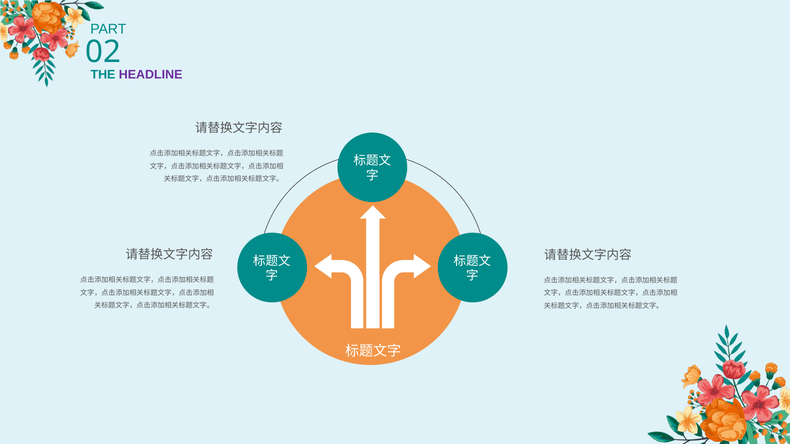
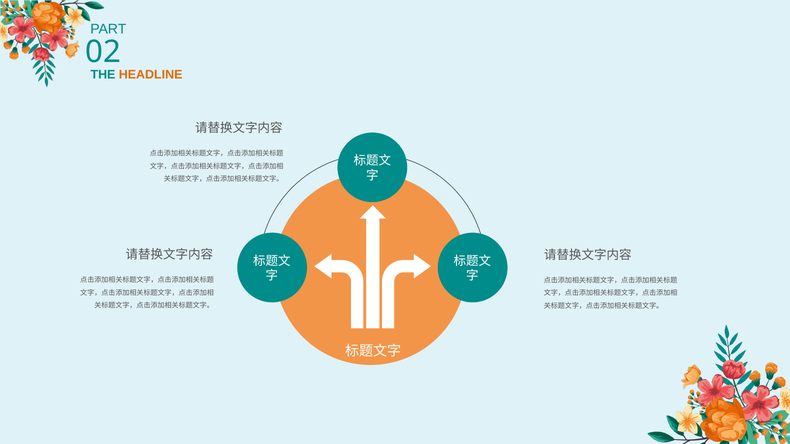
HEADLINE colour: purple -> orange (151, 75)
